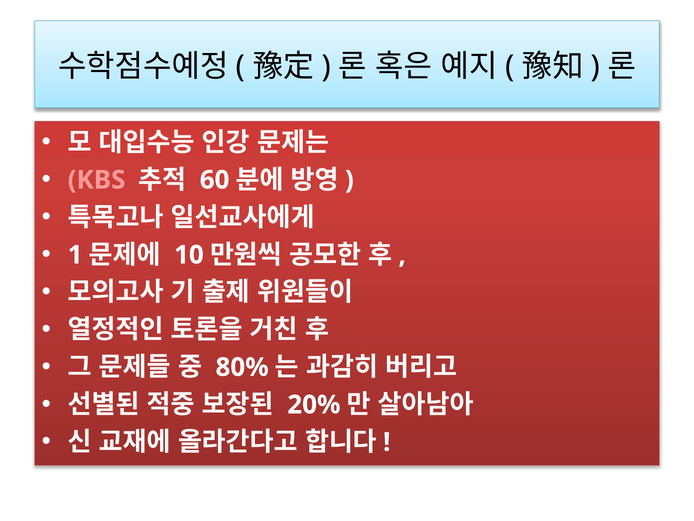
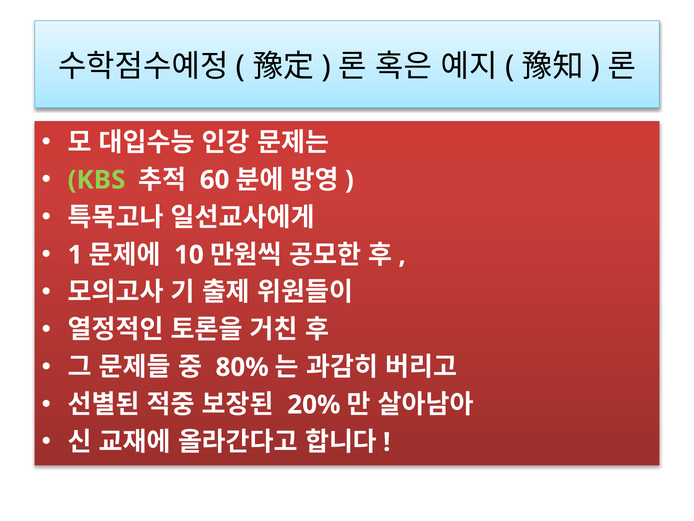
KBS colour: pink -> light green (97, 180)
